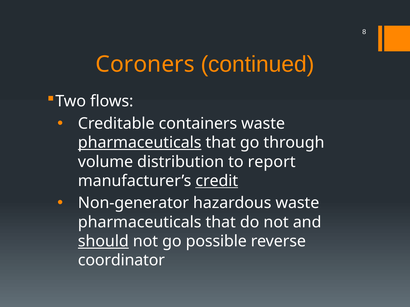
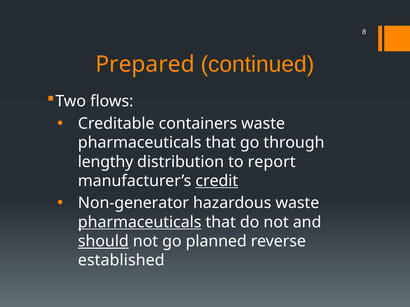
Coroners: Coroners -> Prepared (145, 64)
pharmaceuticals underline: present -> none (140, 143)
volume: volume -> lengthy (106, 162)
pharmaceuticals underline: none -> present (140, 222)
possible: possible -> planned (216, 242)
coordinator: coordinator -> established (121, 261)
